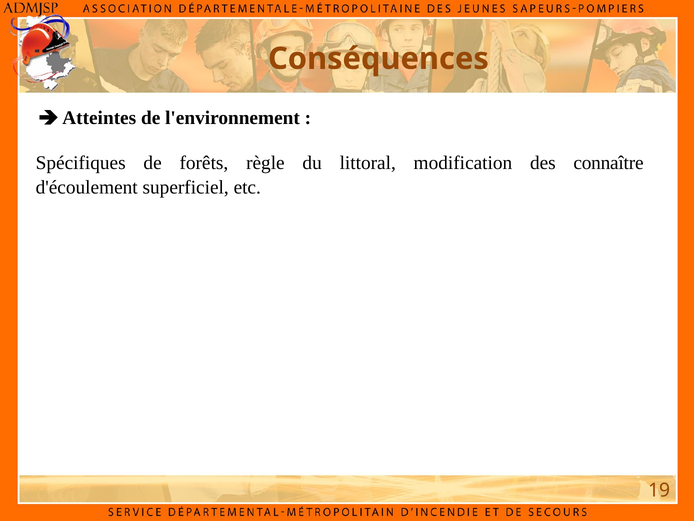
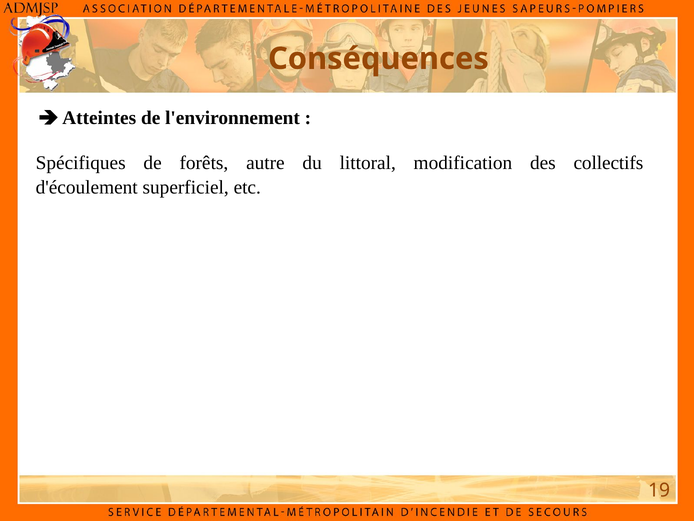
règle: règle -> autre (265, 163)
connaître: connaître -> collectifs (608, 163)
